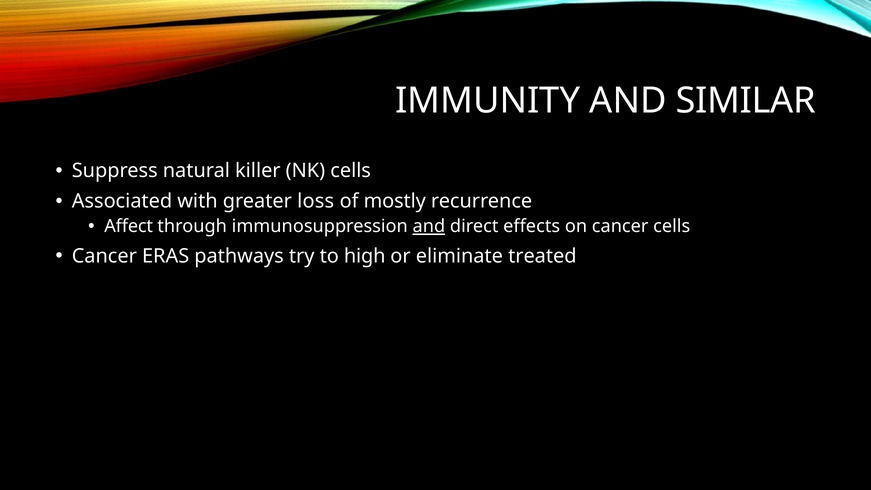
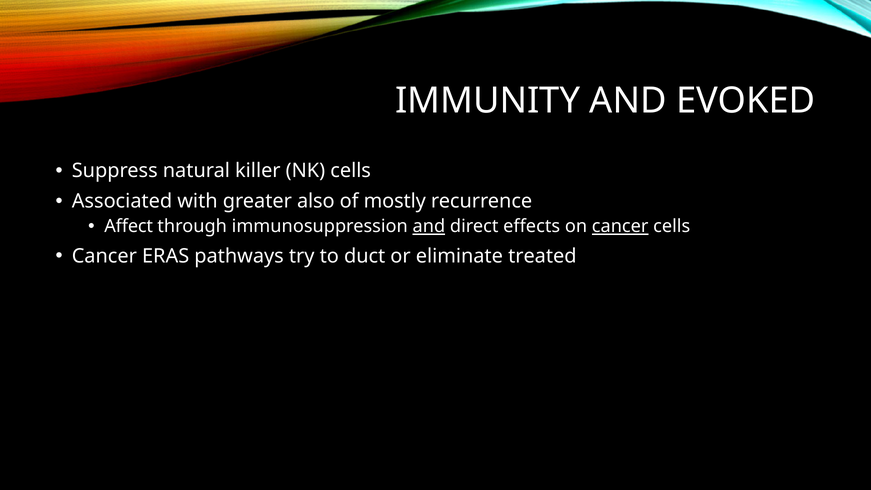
SIMILAR: SIMILAR -> EVOKED (746, 101)
loss: loss -> also (316, 201)
cancer underline: none -> present (620, 226)
high: high -> duct (365, 256)
